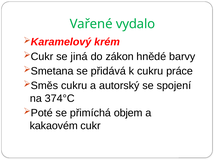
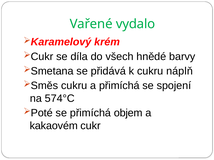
jiná: jiná -> díla (79, 57)
zákon: zákon -> všech (120, 57)
práce: práce -> náplň (180, 71)
a autorský: autorský -> přimíchá (119, 86)
374°C: 374°C -> 574°C (60, 99)
